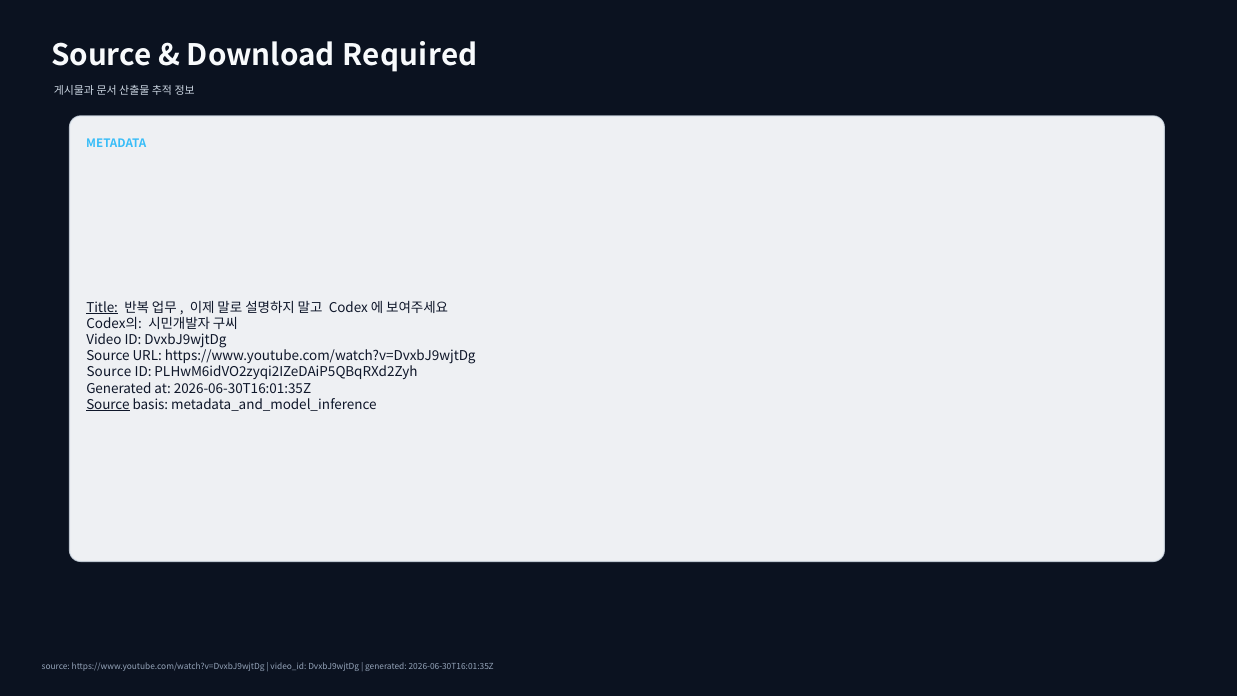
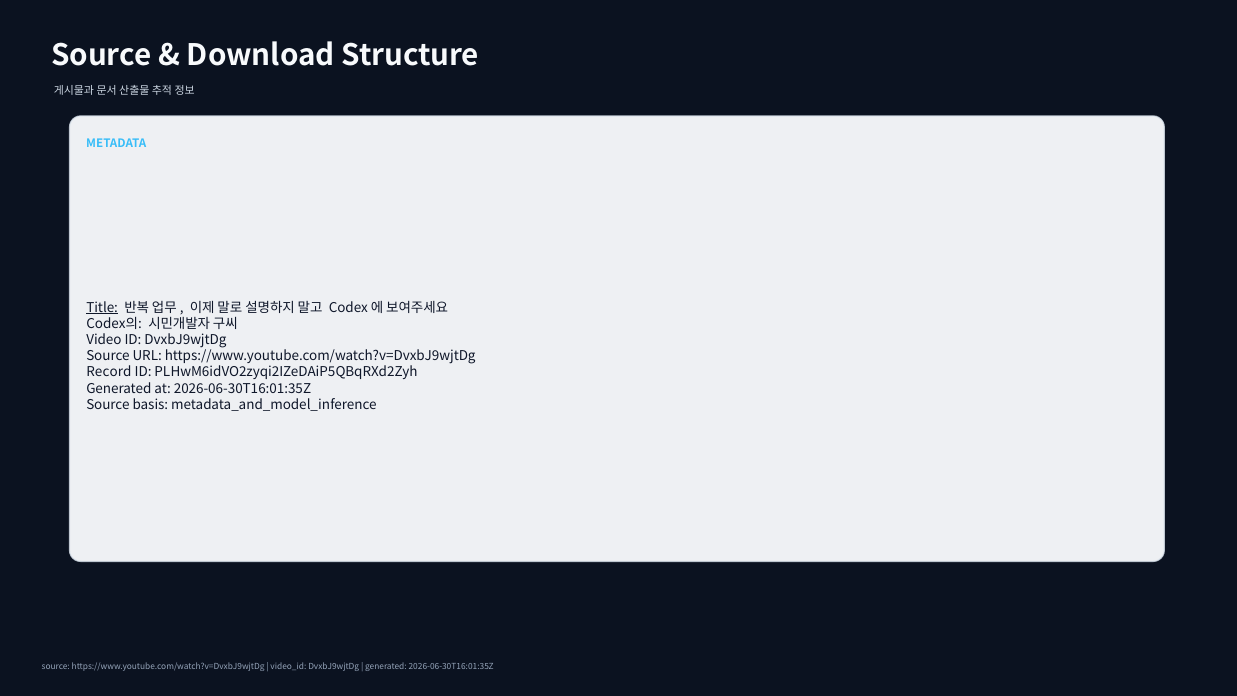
Required: Required -> Structure (410, 55)
Source: Source -> Record (109, 372)
Source underline: present -> none (108, 405)
